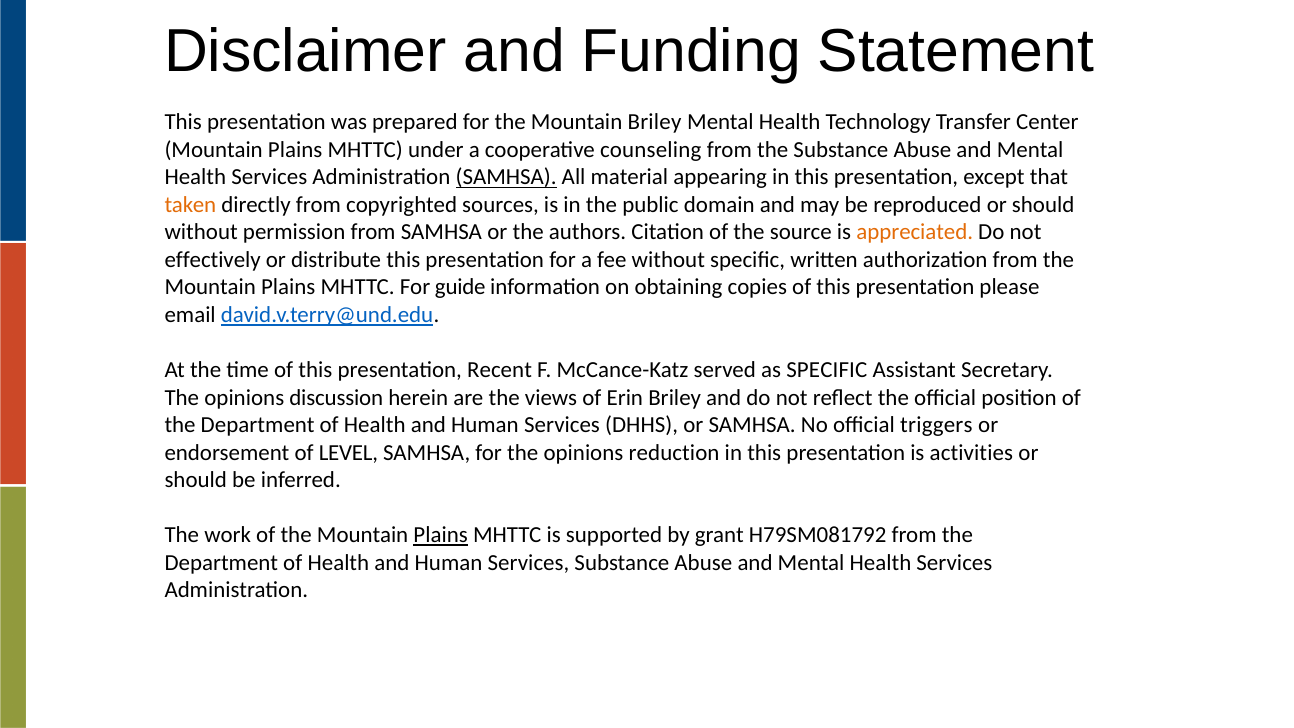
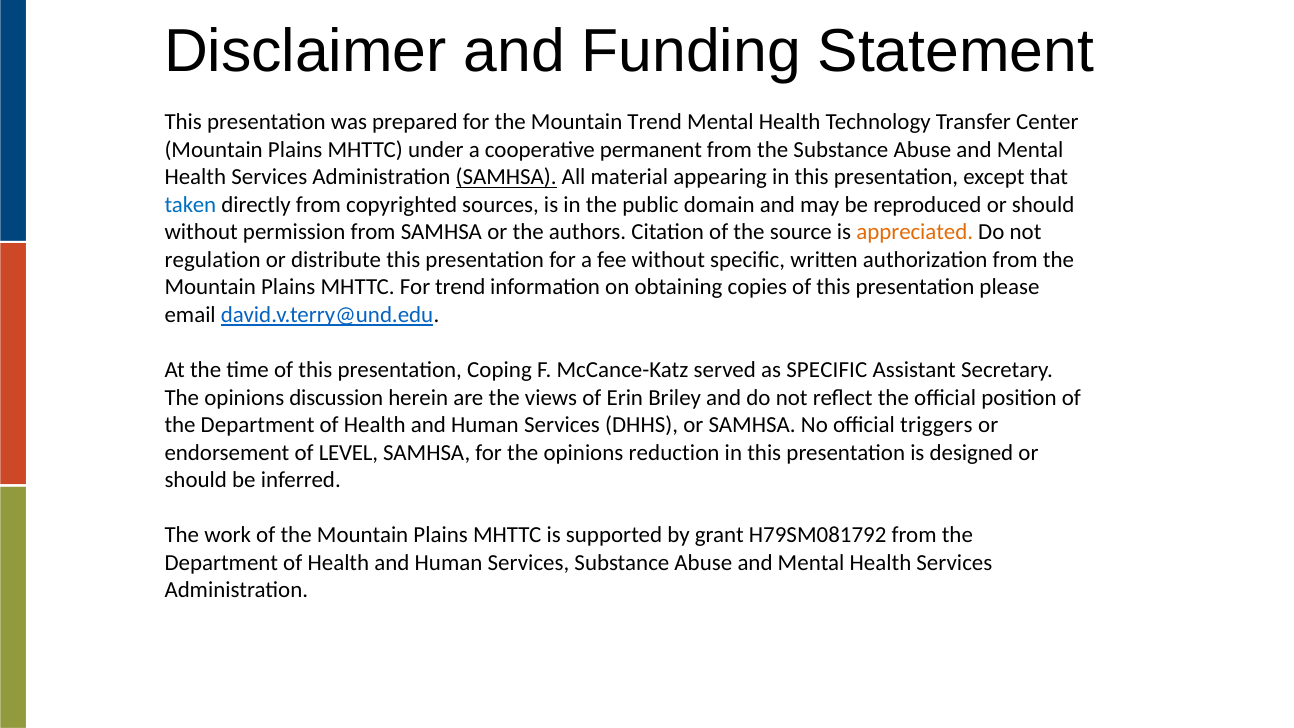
Mountain Briley: Briley -> Trend (655, 122)
counseling: counseling -> permanent (651, 150)
taken colour: orange -> blue (190, 205)
effectively: effectively -> regulation (213, 260)
For guide: guide -> trend (460, 287)
Recent: Recent -> Coping (499, 370)
activities: activities -> designed (971, 452)
Plains underline: present -> none (441, 535)
